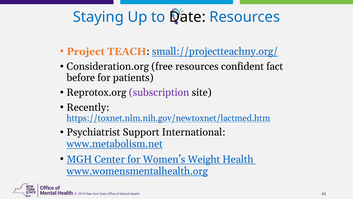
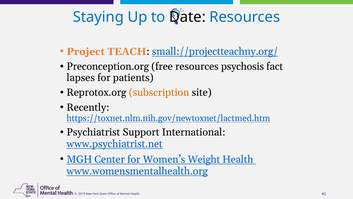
Consideration.org: Consideration.org -> Preconception.org (108, 66)
confident: confident -> psychosis (243, 66)
before: before -> lapses (81, 78)
subscription colour: purple -> orange (159, 92)
www.metabolism.net: www.metabolism.net -> www.psychiatrist.net (115, 144)
